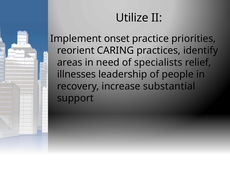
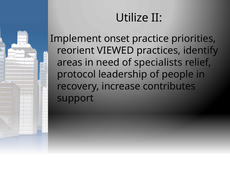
CARING: CARING -> VIEWED (115, 50)
illnesses: illnesses -> protocol (76, 74)
substantial: substantial -> contributes (169, 86)
